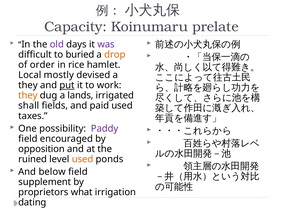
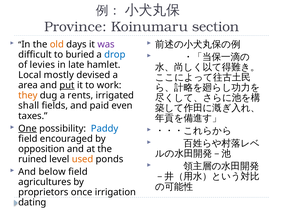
Capacity: Capacity -> Province (75, 27)
prelate: prelate -> section (216, 27)
old colour: purple -> orange (57, 44)
drop colour: orange -> blue (115, 54)
order: order -> levies (42, 65)
rice: rice -> late (76, 65)
they: they -> area (28, 85)
lands: lands -> rents (80, 95)
paid used: used -> even (122, 105)
One underline: none -> present (28, 128)
Paddy colour: purple -> blue (105, 128)
supplement: supplement -> agricultures (45, 181)
what: what -> once (82, 191)
